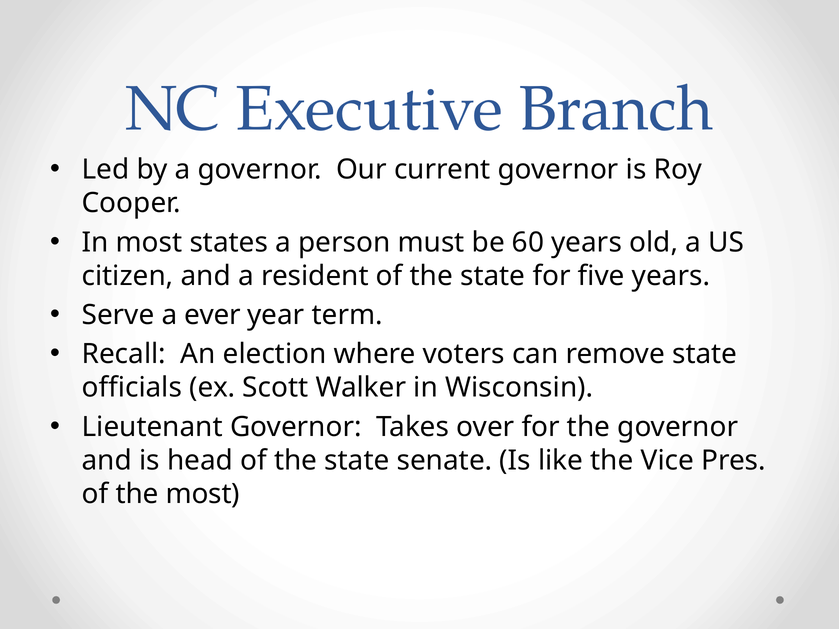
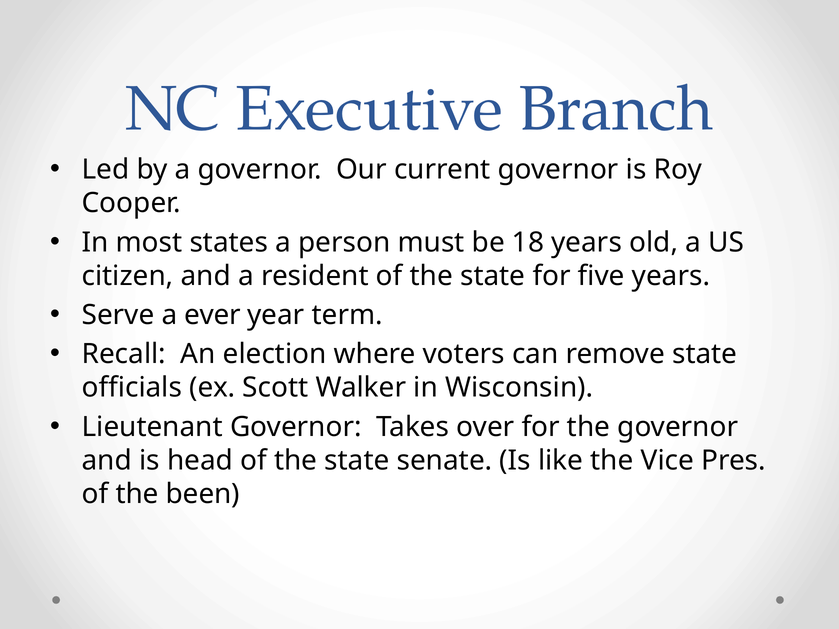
60: 60 -> 18 (528, 242)
the most: most -> been (203, 494)
